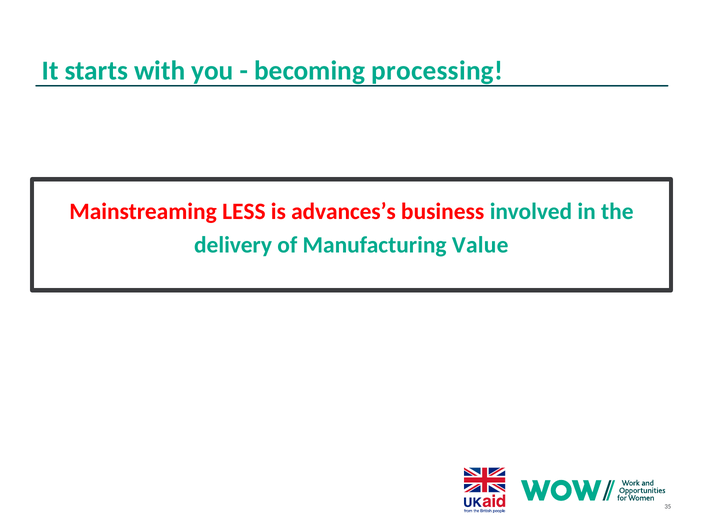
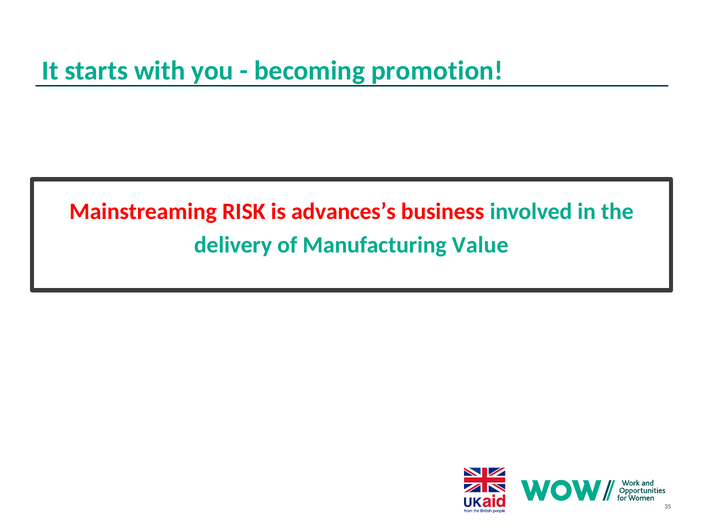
processing: processing -> promotion (437, 71)
LESS: LESS -> RISK (244, 212)
